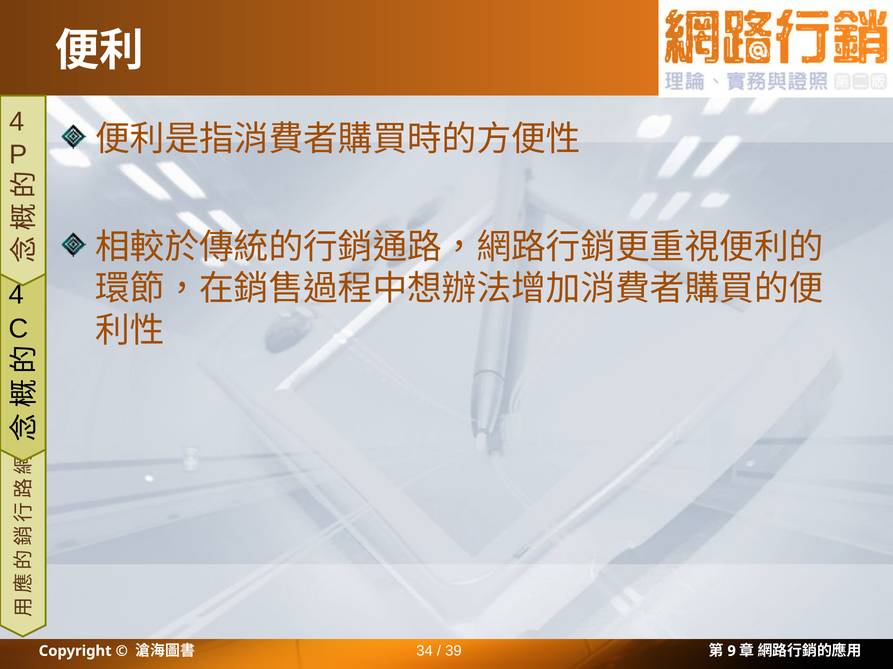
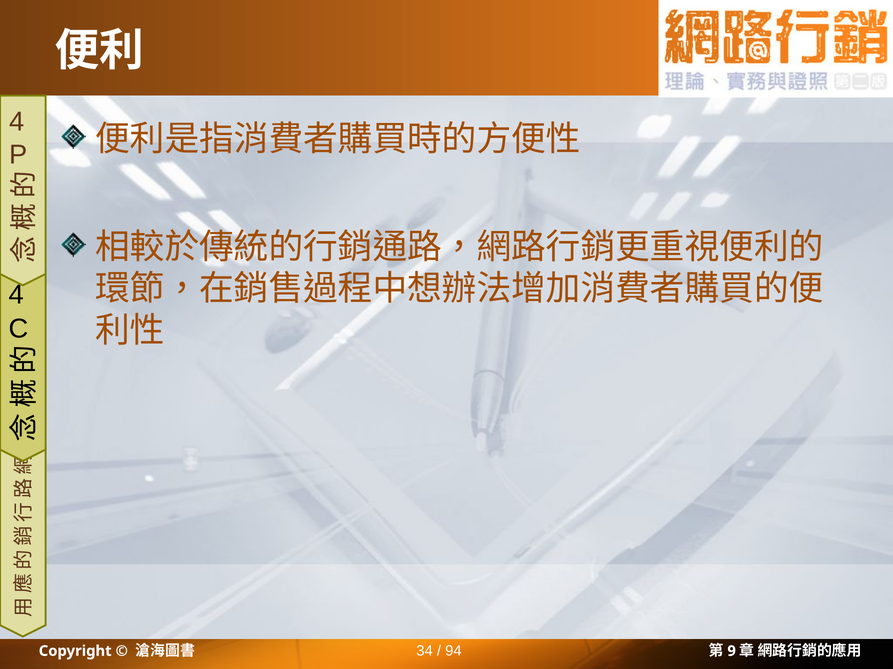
39: 39 -> 94 (453, 652)
